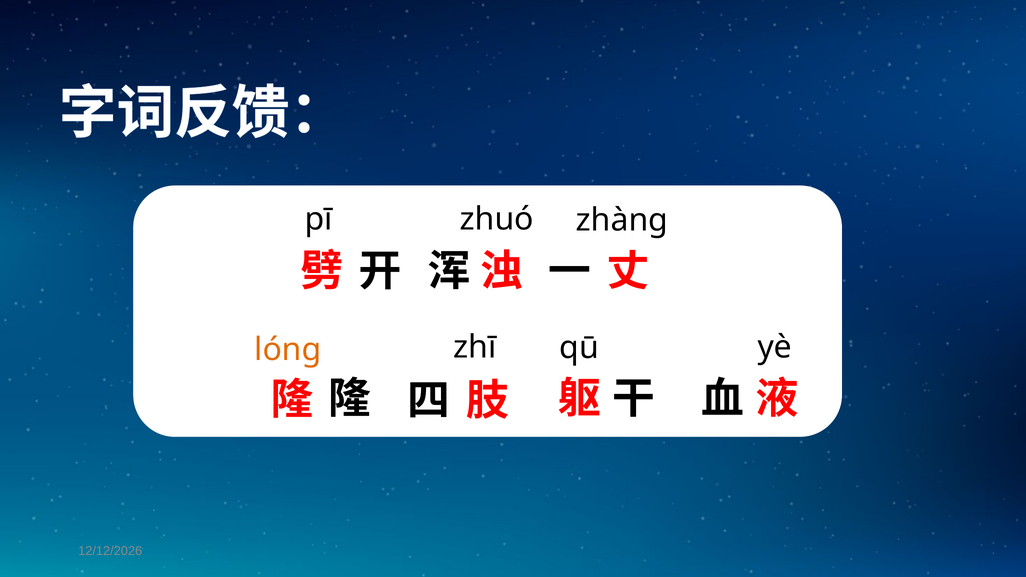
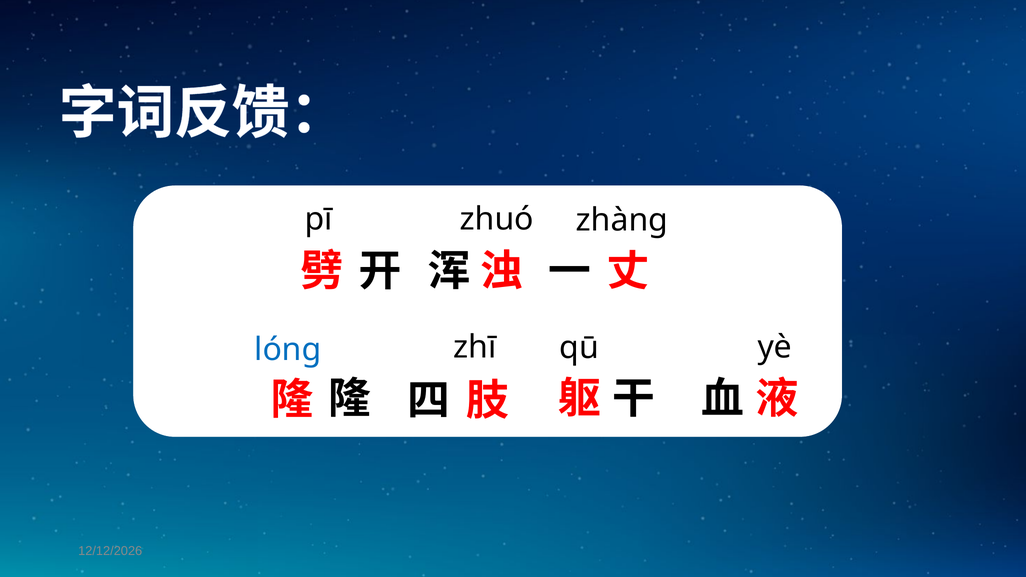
lóng colour: orange -> blue (288, 350)
